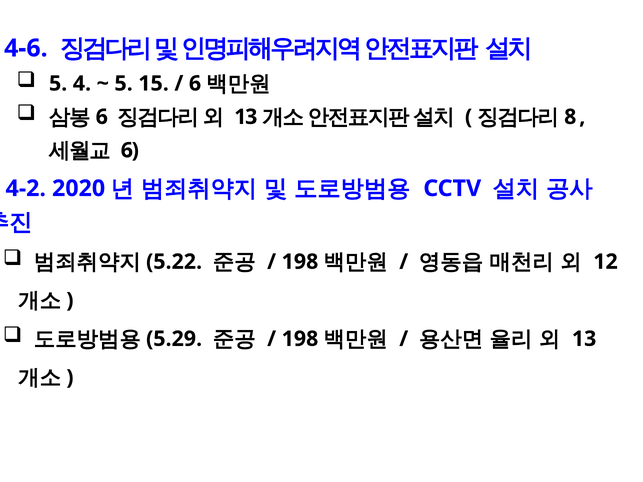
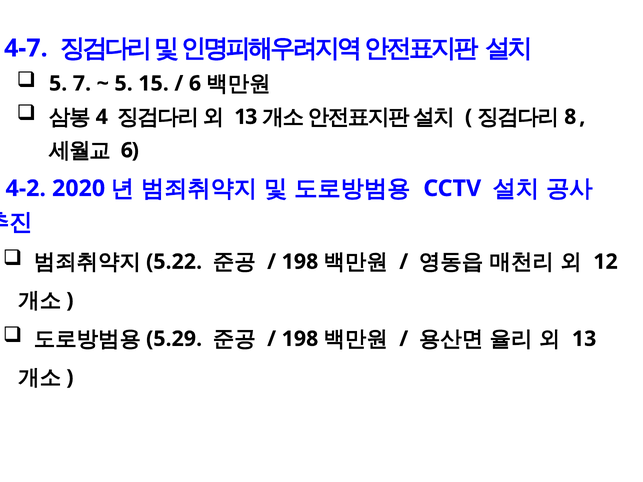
4-6: 4-6 -> 4-7 (26, 48)
4: 4 -> 7 (82, 84)
6: 6 -> 4 (102, 117)
